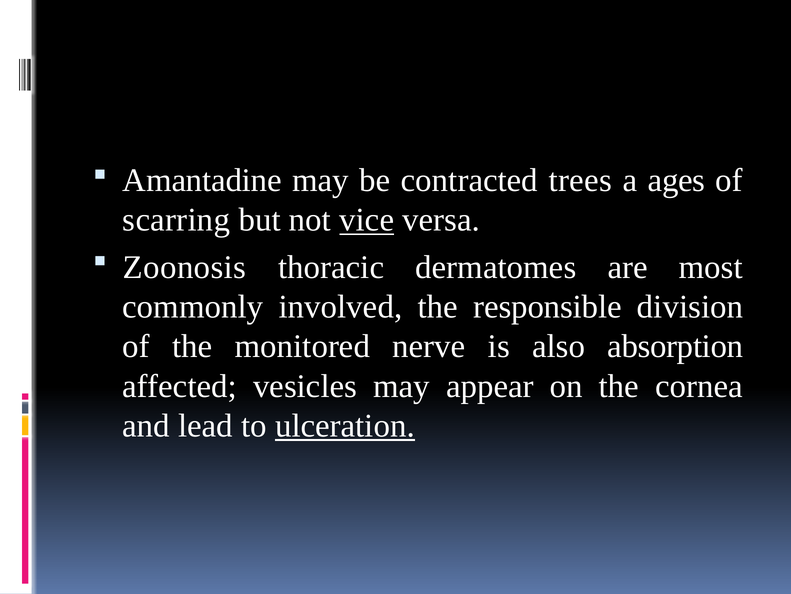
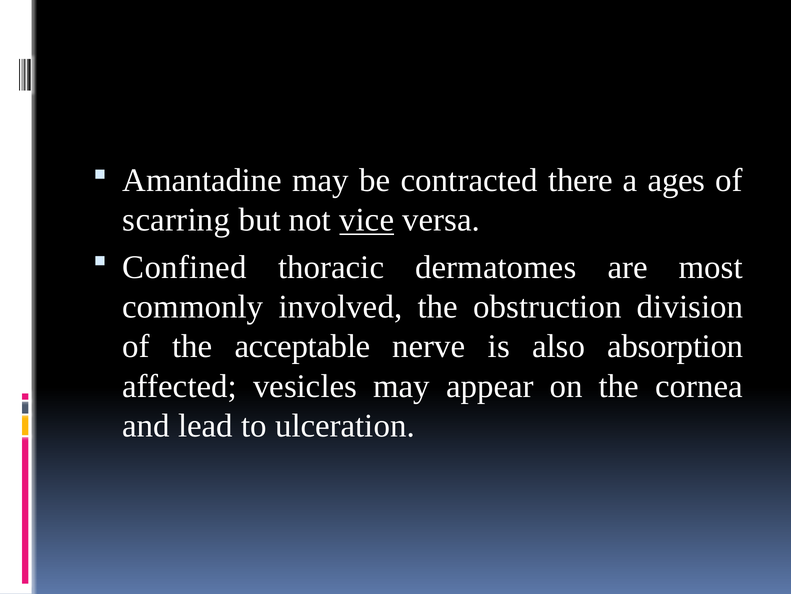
trees: trees -> there (581, 180)
Zoonosis: Zoonosis -> Confined (185, 267)
responsible: responsible -> obstruction (547, 307)
monitored: monitored -> acceptable (303, 346)
ulceration underline: present -> none (345, 425)
